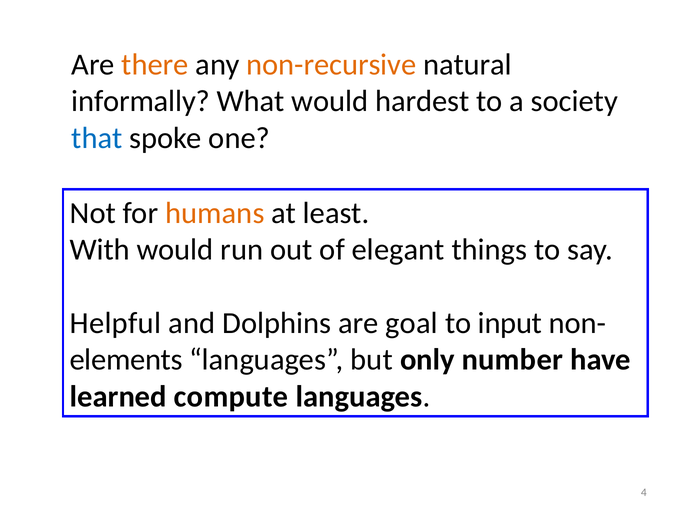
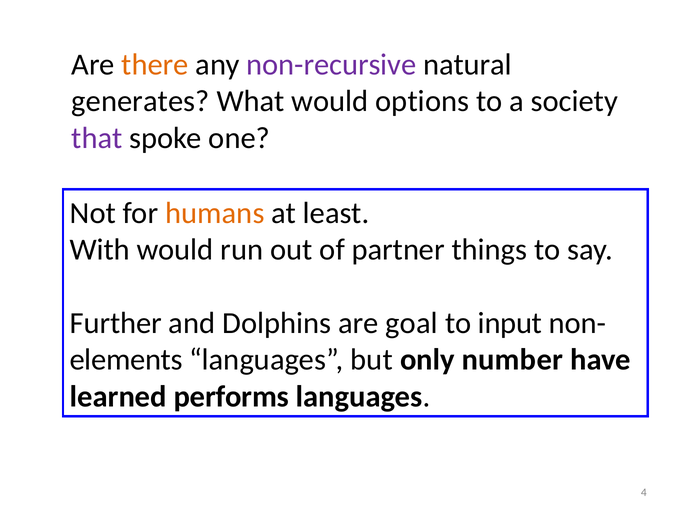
non-recursive colour: orange -> purple (331, 65)
informally: informally -> generates (141, 101)
hardest: hardest -> options (422, 101)
that colour: blue -> purple (97, 138)
elegant: elegant -> partner (398, 250)
Helpful: Helpful -> Further (116, 323)
compute: compute -> performs (231, 397)
